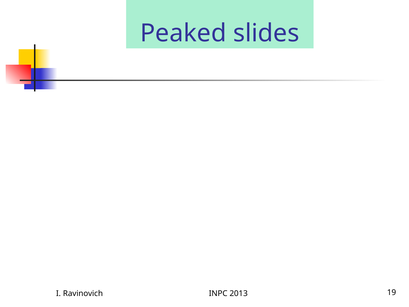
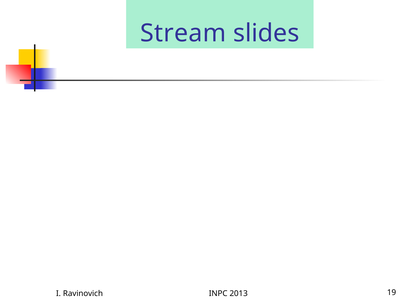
Peaked: Peaked -> Stream (183, 33)
